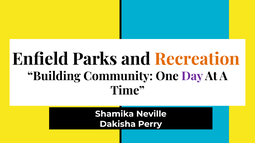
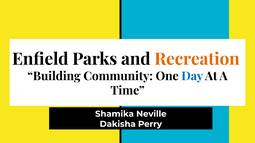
Day colour: purple -> blue (192, 76)
